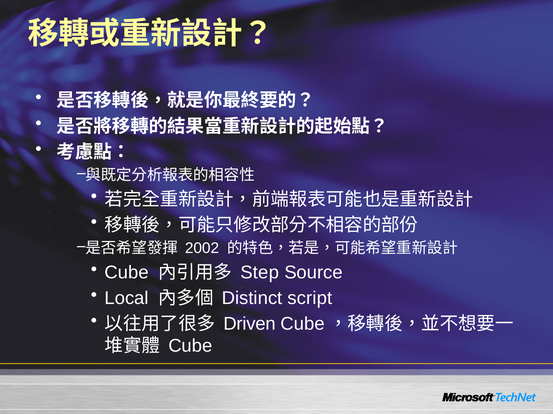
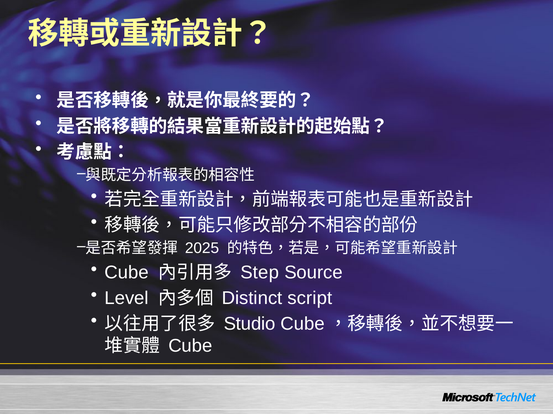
2002: 2002 -> 2025 (202, 249)
Local: Local -> Level (127, 299)
Driven: Driven -> Studio (250, 324)
